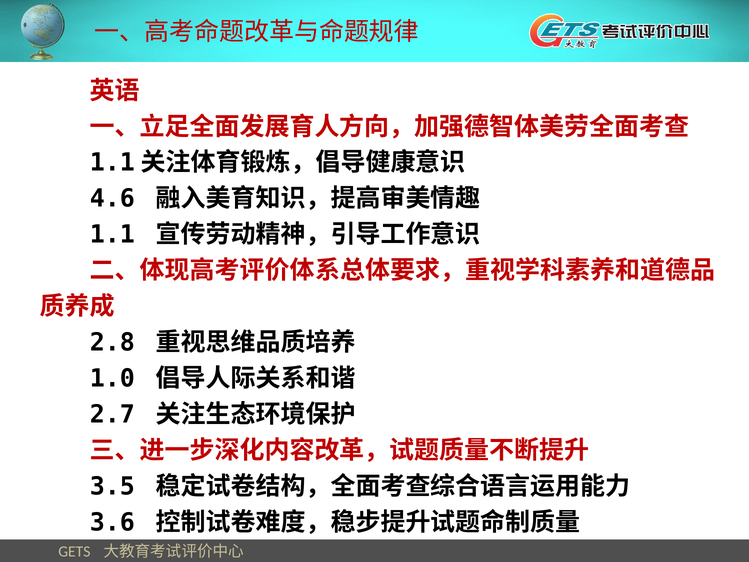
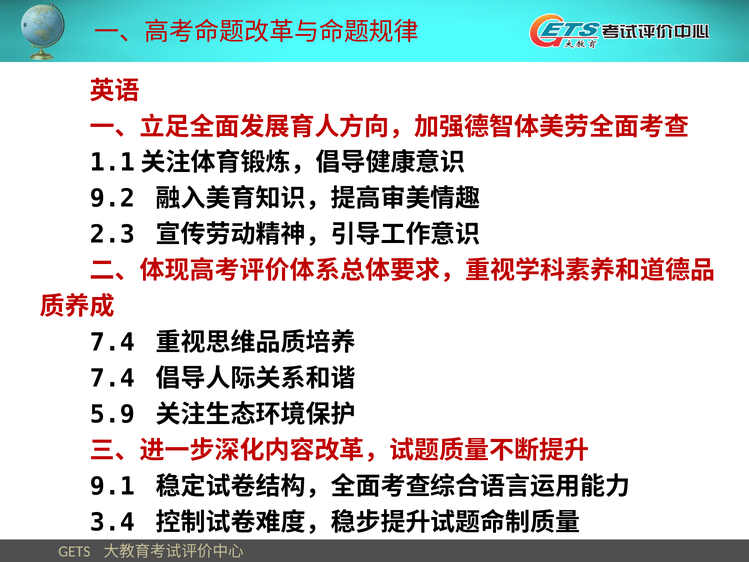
4.6: 4.6 -> 9.2 (112, 199)
1.1: 1.1 -> 2.3 (112, 235)
2.8: 2.8 -> 7.4 (112, 342)
1.0: 1.0 -> 7.4 (112, 378)
2.7: 2.7 -> 5.9 (112, 414)
3.5: 3.5 -> 9.1 (112, 486)
3.6: 3.6 -> 3.4 (112, 522)
